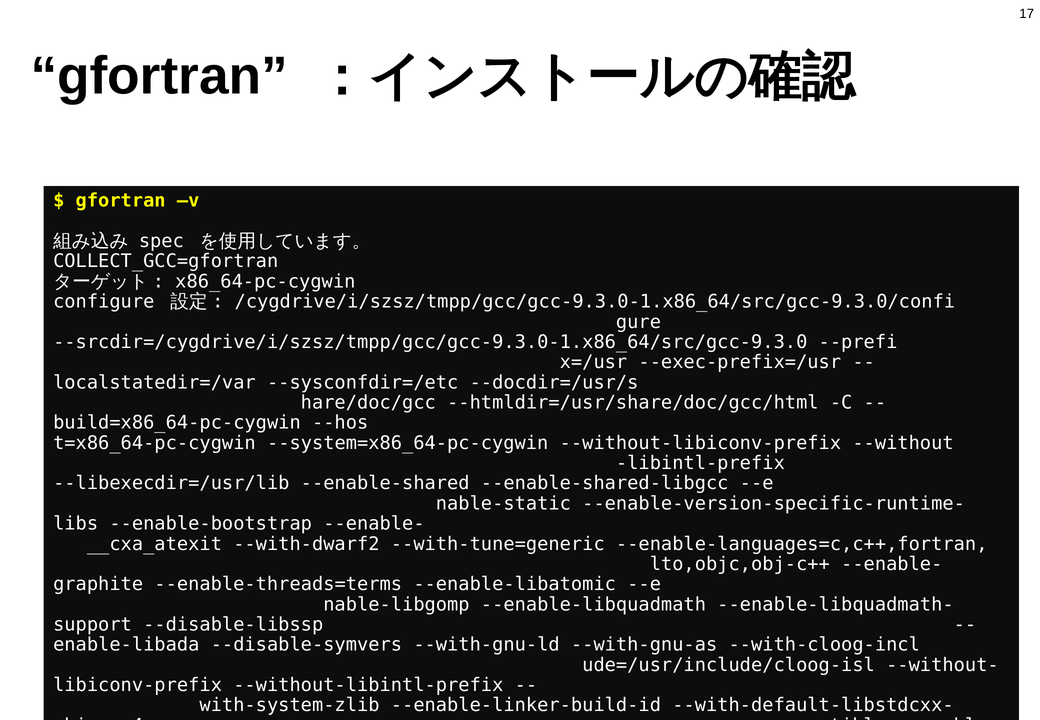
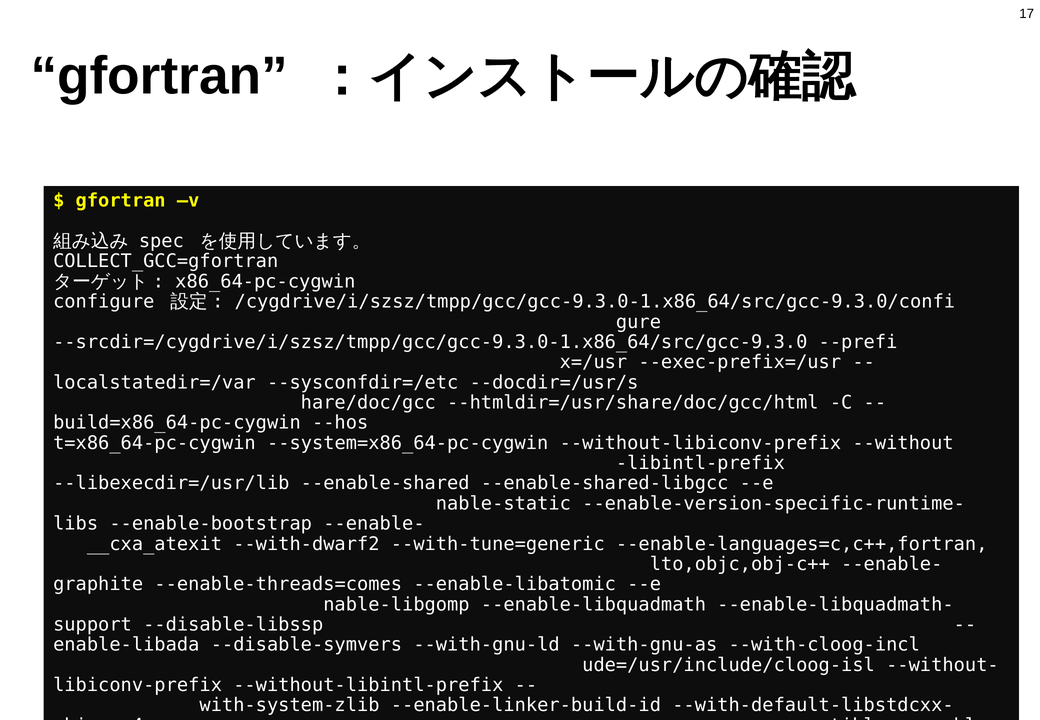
--enable-threads=terms: --enable-threads=terms -> --enable-threads=comes (278, 584)
